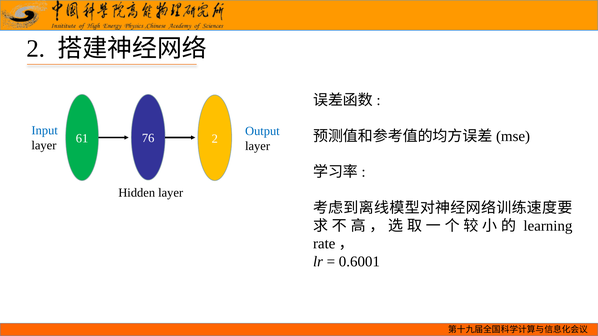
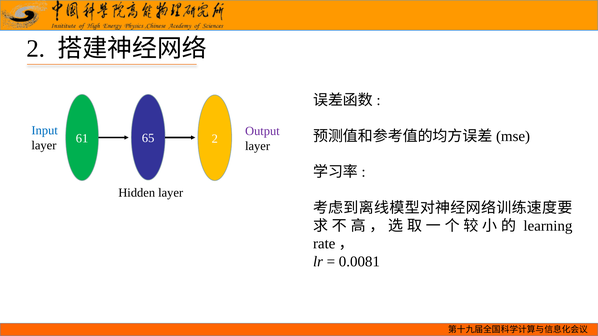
Output colour: blue -> purple (262, 131)
76: 76 -> 65 (148, 138)
0.6001: 0.6001 -> 0.0081 (359, 262)
